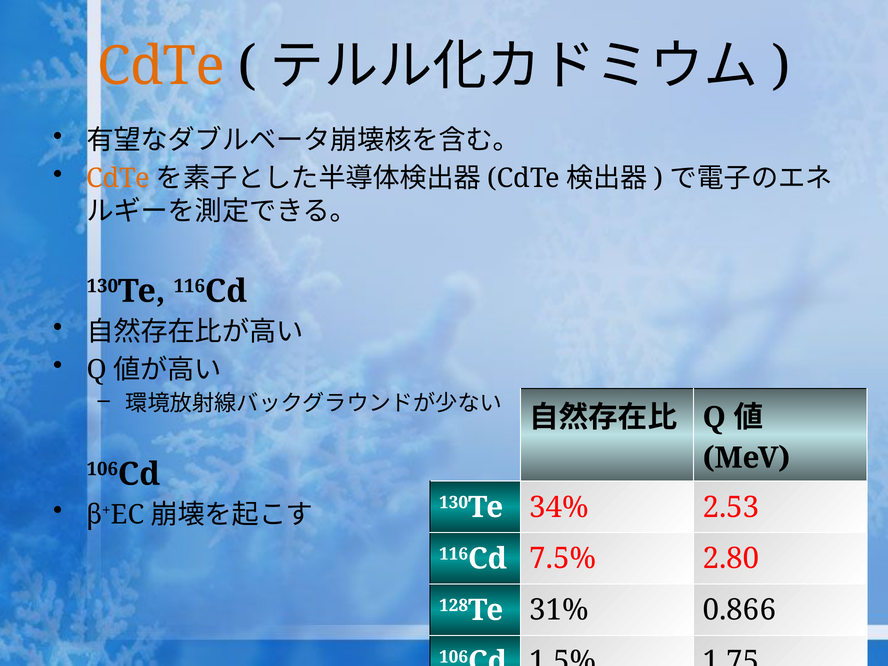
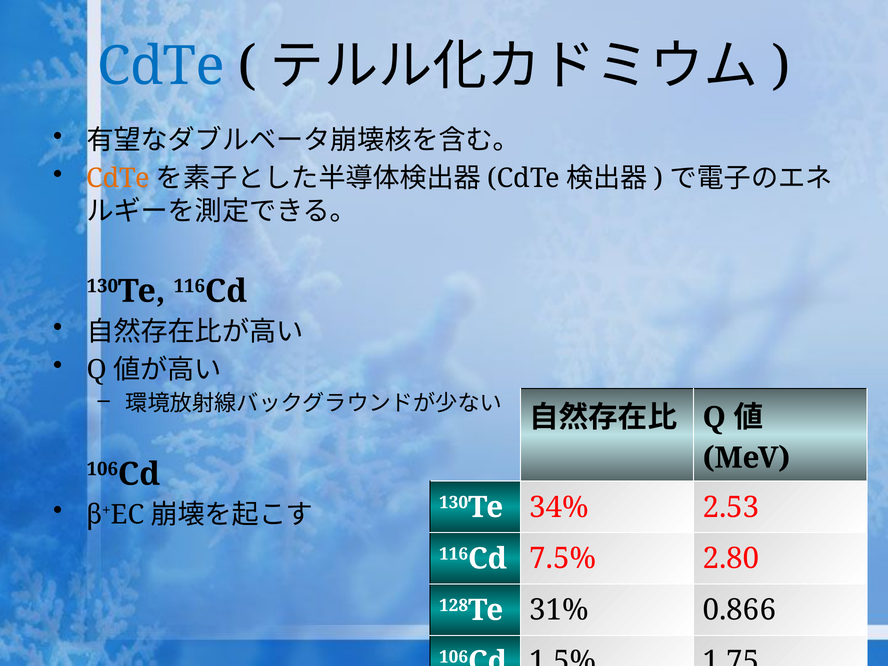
CdTe colour: orange -> blue (161, 66)
